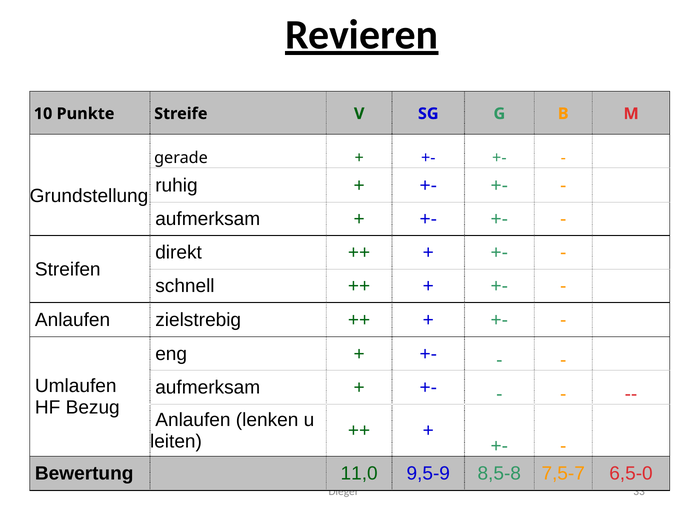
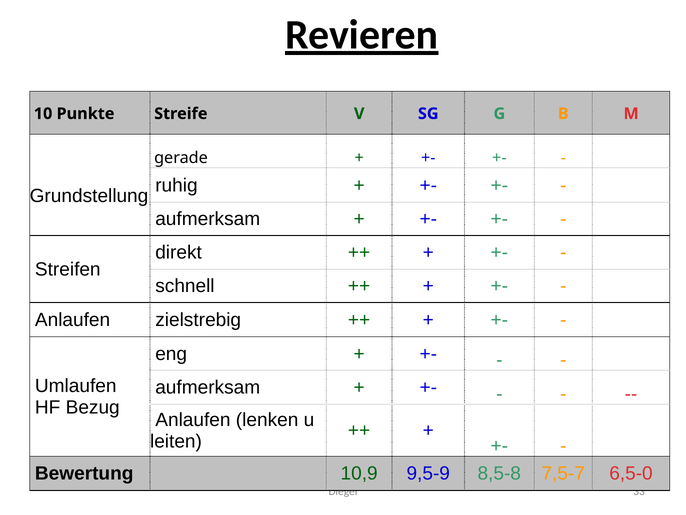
11,0: 11,0 -> 10,9 (359, 473)
